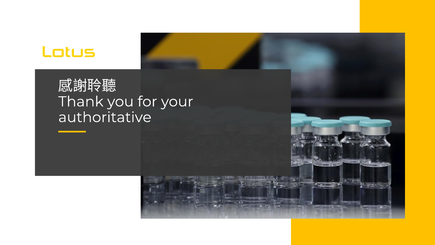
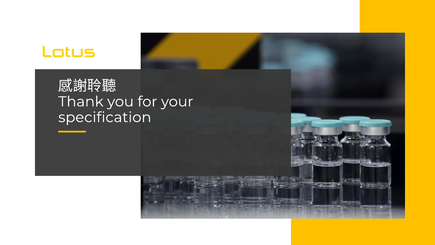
authoritative: authoritative -> specification (105, 117)
